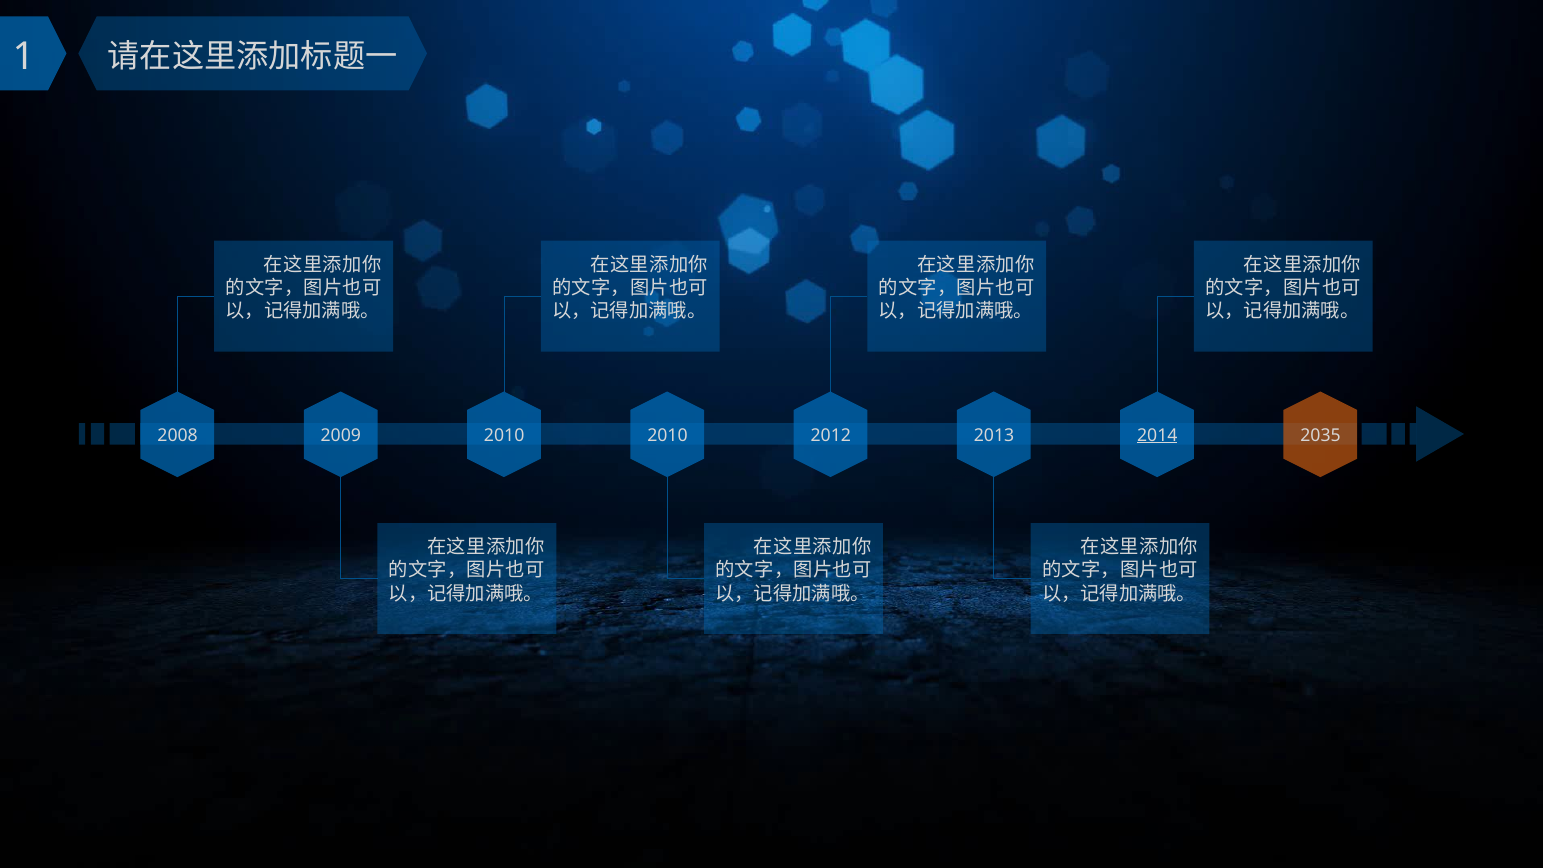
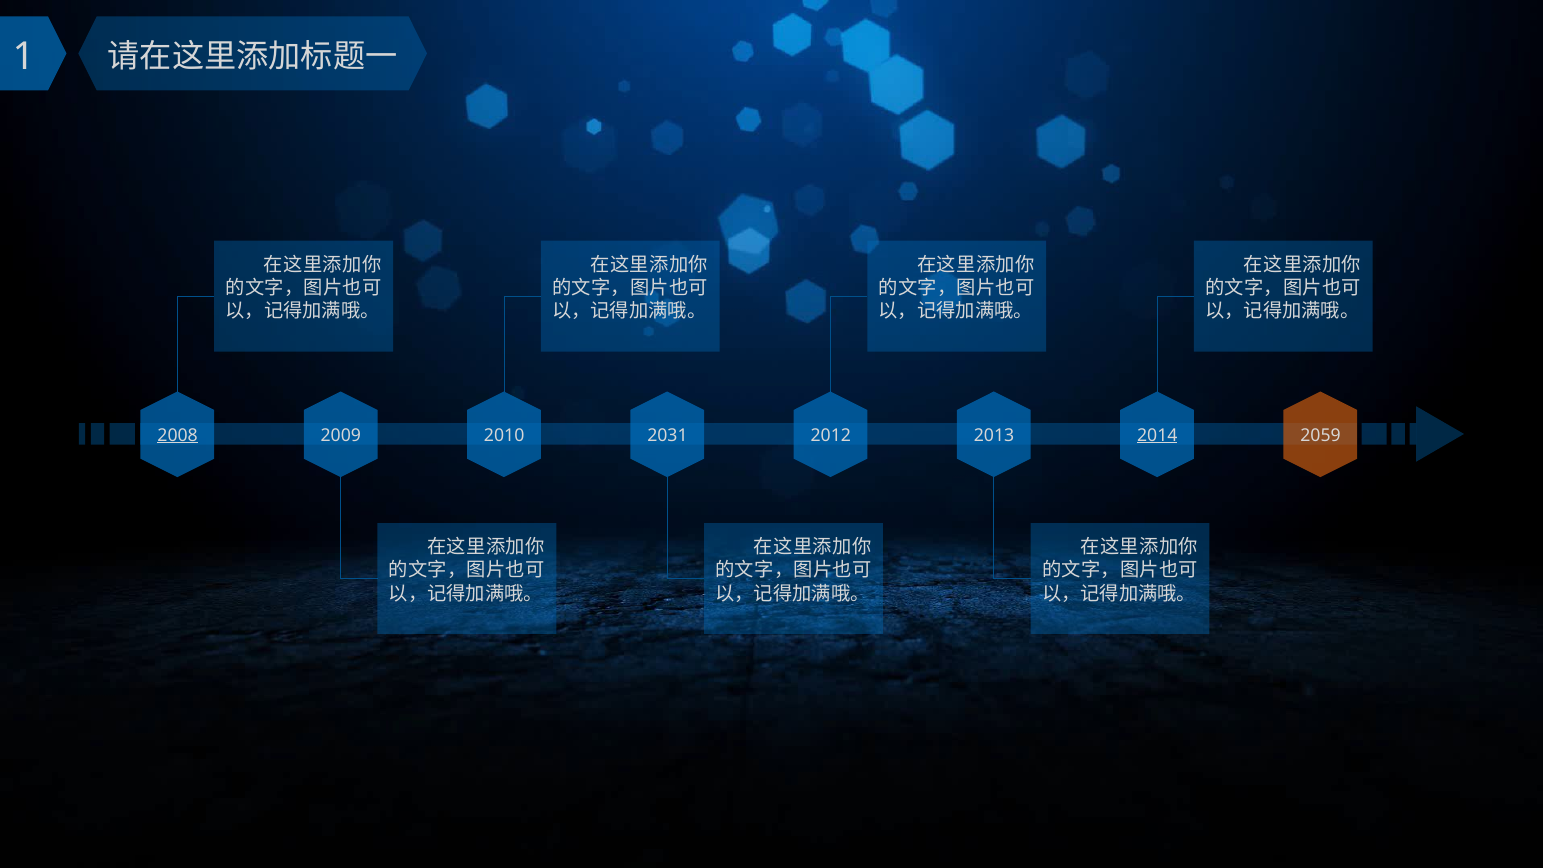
2008 underline: none -> present (178, 435)
2010: 2010 -> 2031 (667, 435)
2035: 2035 -> 2059 (1321, 435)
